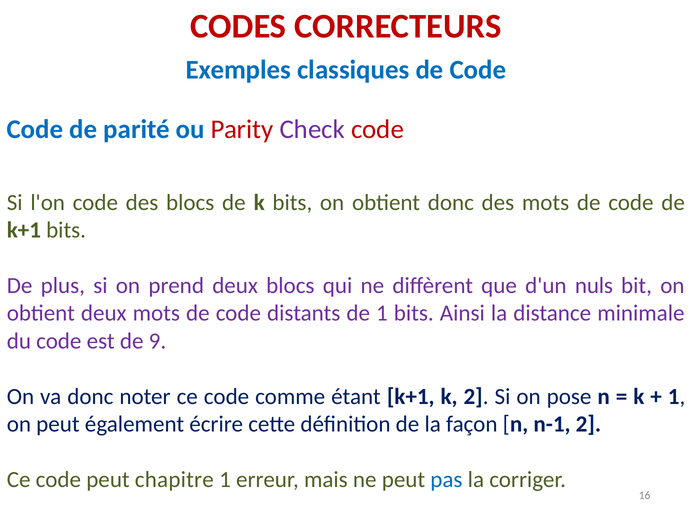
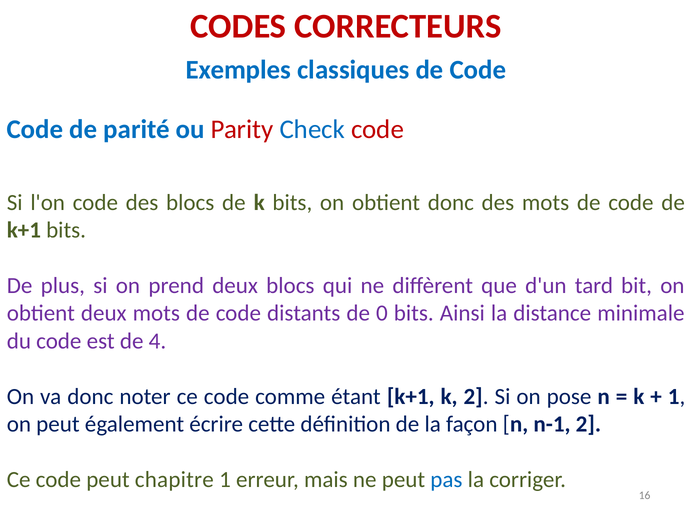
Check colour: purple -> blue (312, 130)
nuls: nuls -> tard (594, 286)
de 1: 1 -> 0 (382, 313)
9: 9 -> 4 (157, 341)
